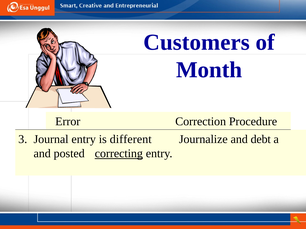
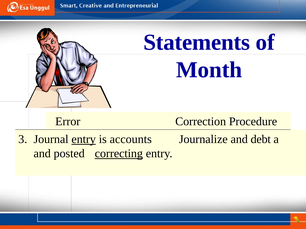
Customers: Customers -> Statements (197, 42)
entry underline: none -> present (84, 140)
different: different -> accounts (131, 140)
